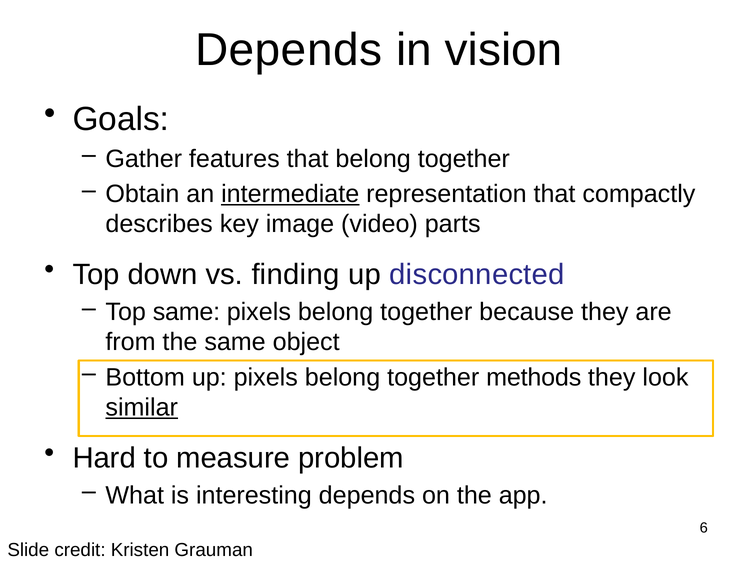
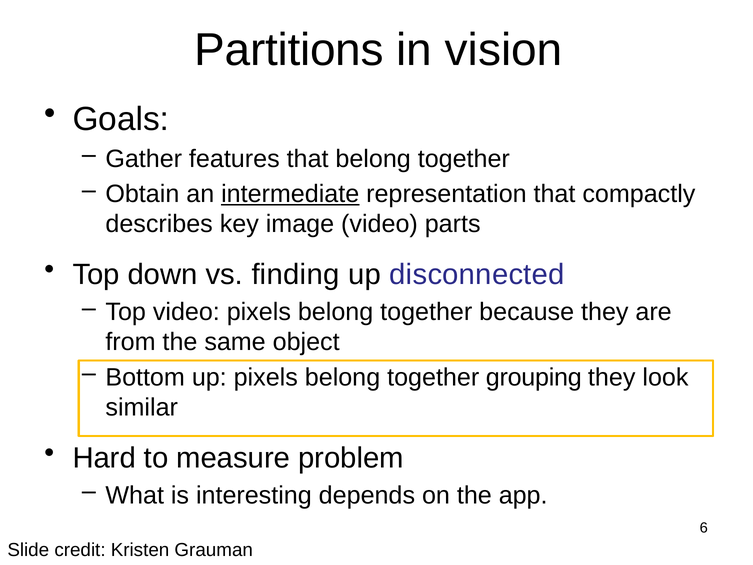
Depends: Depends -> Partitions (289, 50)
Top same: same -> video (186, 312)
methods: methods -> grouping (534, 377)
similar underline: present -> none (142, 407)
